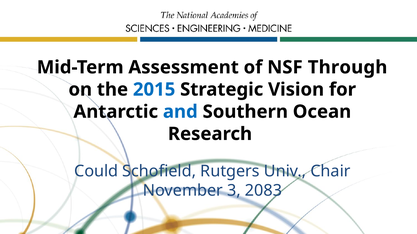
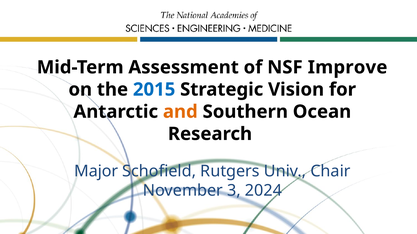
Through: Through -> Improve (348, 67)
and colour: blue -> orange (180, 112)
Could: Could -> Major (96, 172)
2083: 2083 -> 2024 (263, 191)
